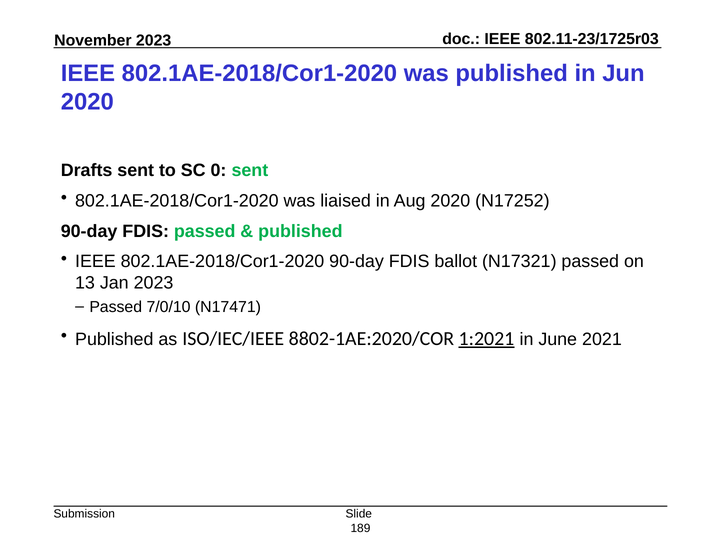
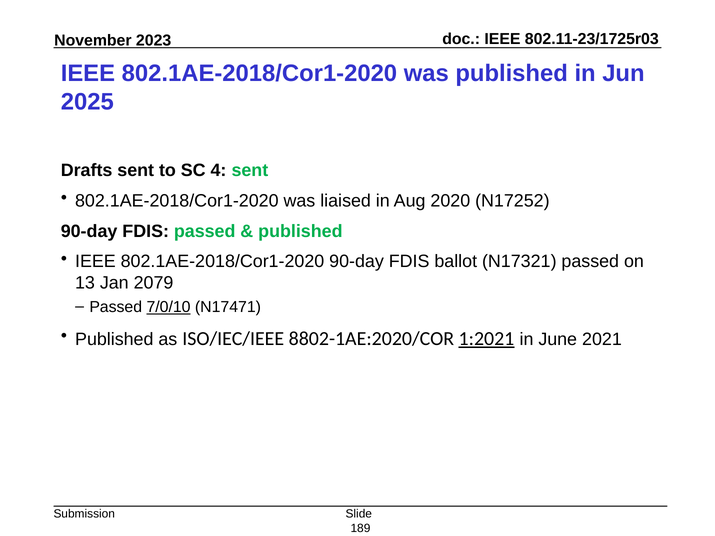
2020: 2020 -> 2025 (87, 102)
0: 0 -> 4 (219, 170)
Jan 2023: 2023 -> 2079 (154, 283)
7/0/10 underline: none -> present (169, 307)
